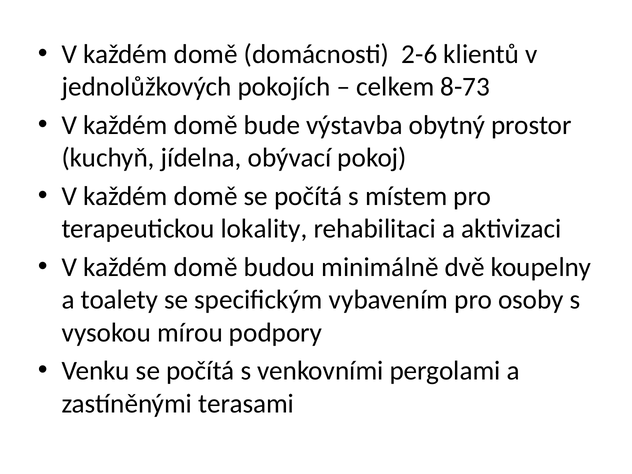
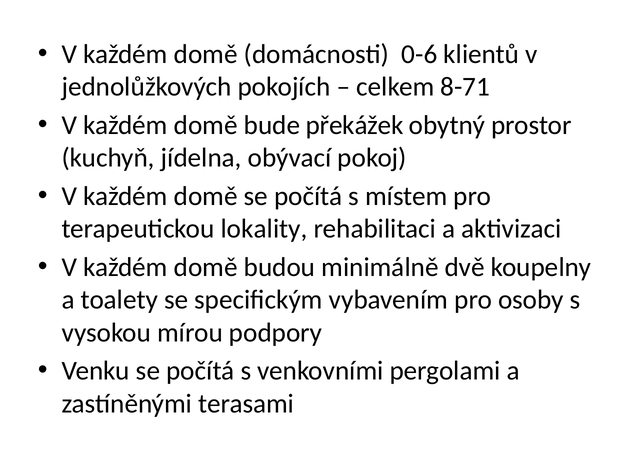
2-6: 2-6 -> 0-6 (419, 54)
8-73: 8-73 -> 8-71 (465, 87)
výstavba: výstavba -> překážek (355, 125)
